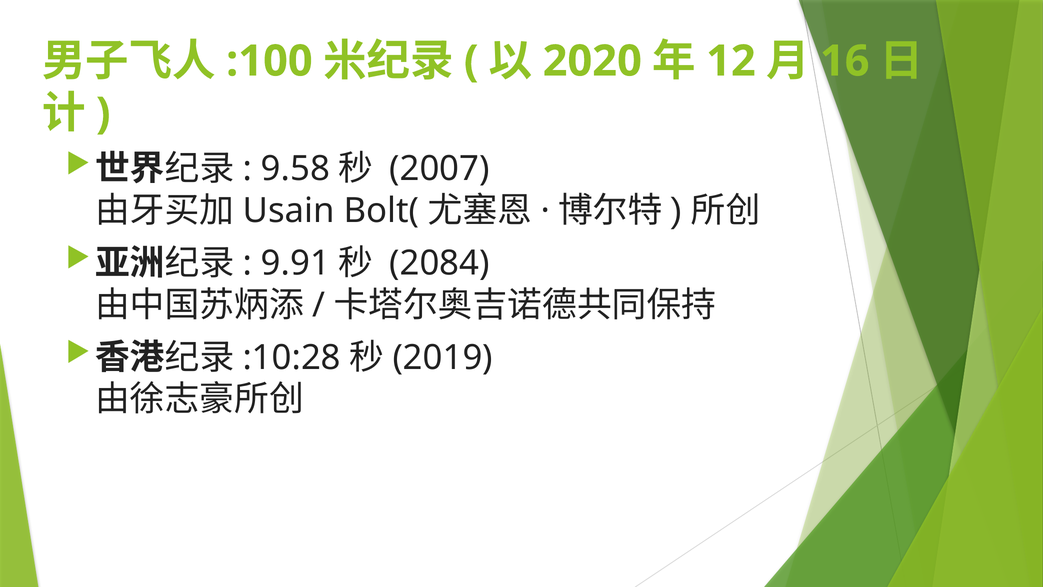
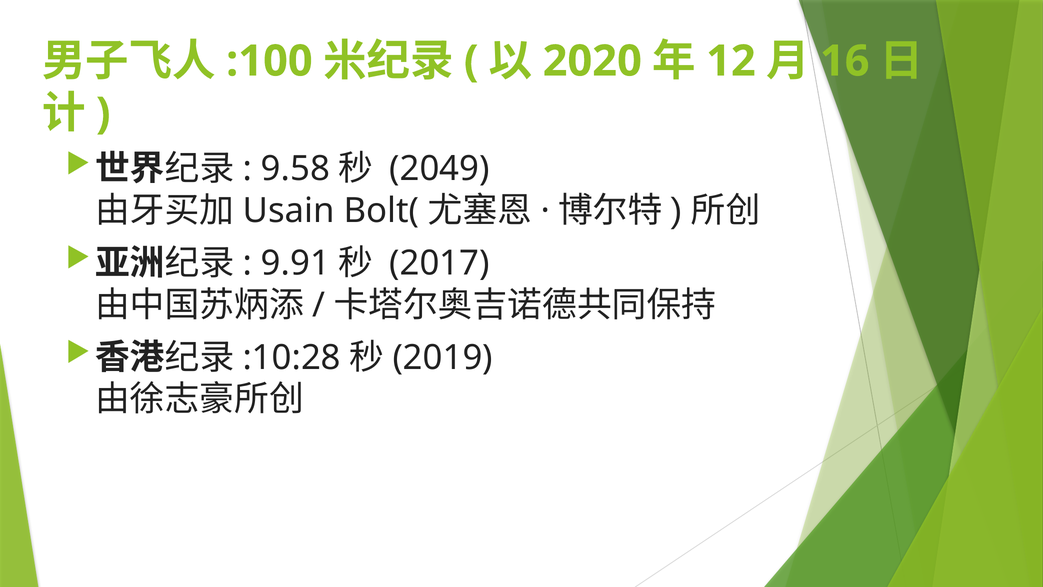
2007: 2007 -> 2049 (439, 169)
2084: 2084 -> 2017 (439, 263)
